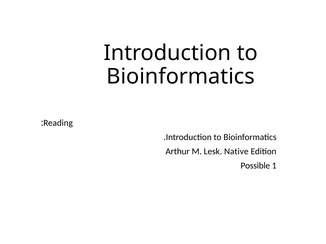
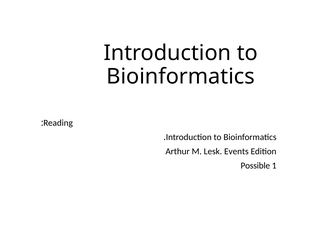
Native: Native -> Events (236, 152)
